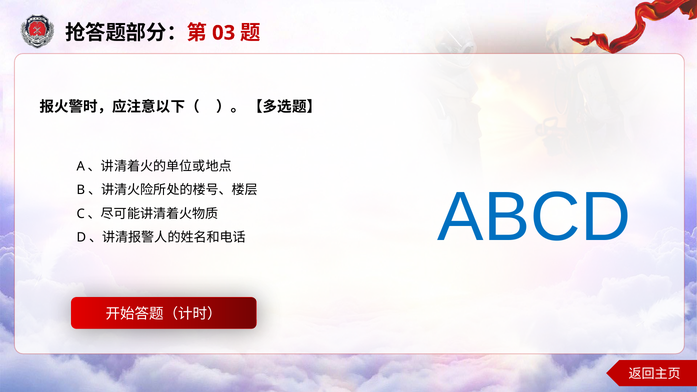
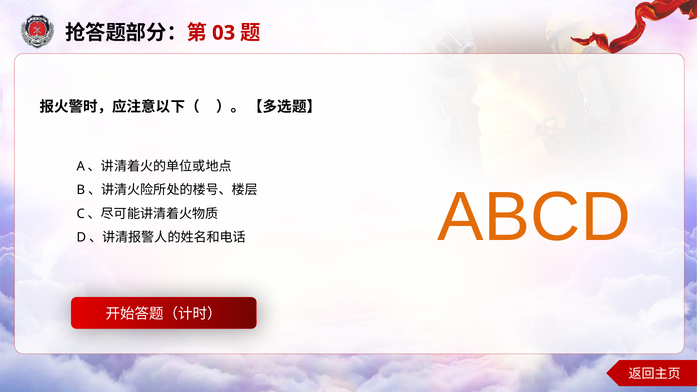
ABCD colour: blue -> orange (534, 217)
